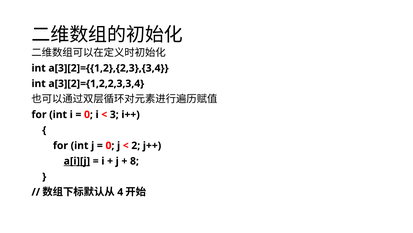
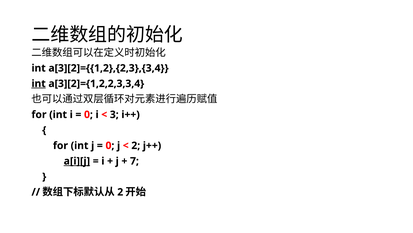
int underline: none -> present (39, 83)
8: 8 -> 7 (134, 161)
4: 4 -> 2 (120, 192)
